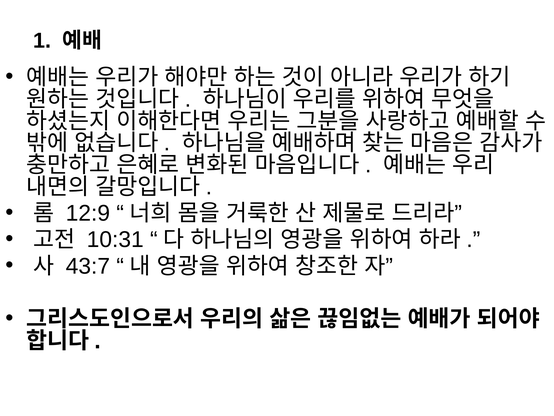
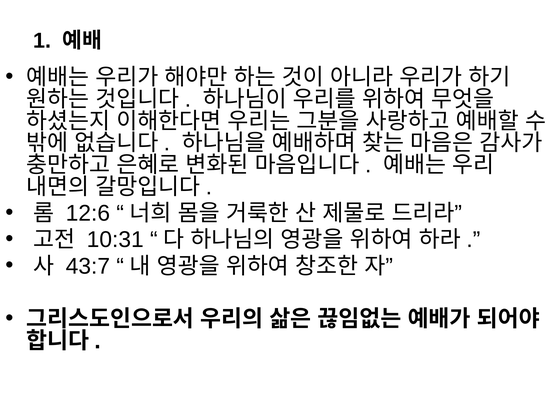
12:9: 12:9 -> 12:6 (88, 213)
